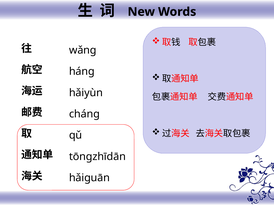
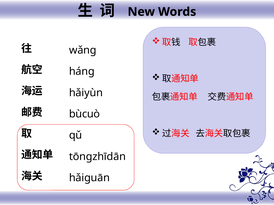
chánɡ: chánɡ -> bùcuò (85, 114)
